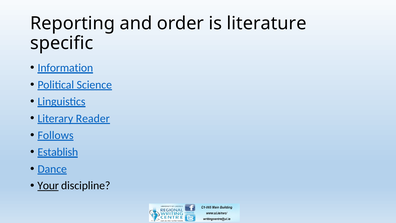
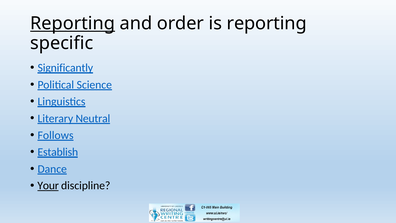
Reporting underline: none -> present (73, 23)
is literature: literature -> reporting (267, 23)
Information: Information -> Significantly (65, 68)
Reader: Reader -> Neutral (93, 118)
